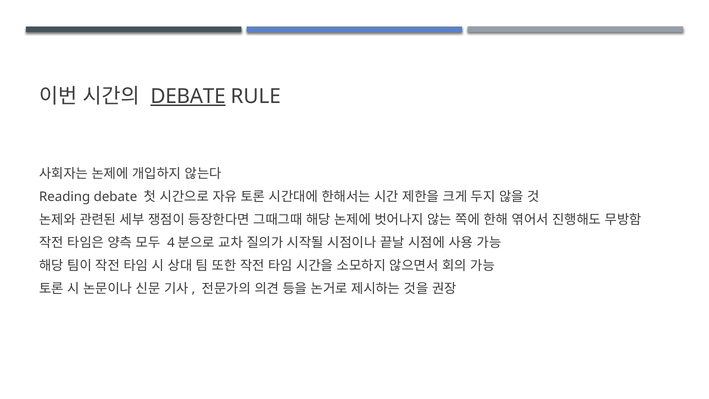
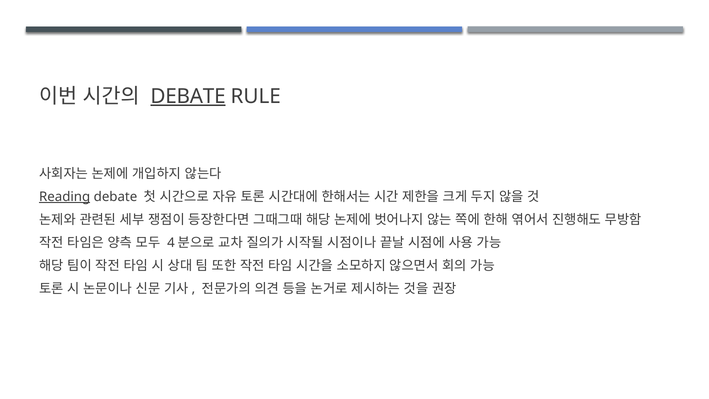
Reading underline: none -> present (65, 197)
